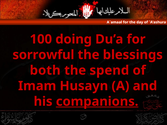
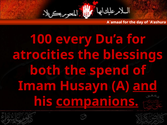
doing: doing -> every (74, 39)
sorrowful: sorrowful -> atrocities (43, 55)
and underline: none -> present (145, 86)
